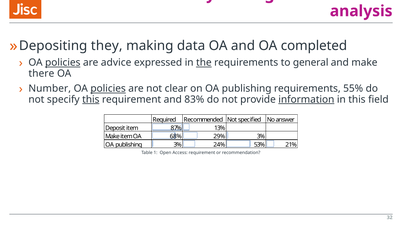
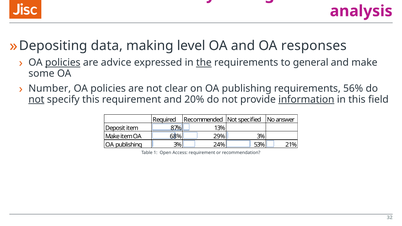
they: they -> data (107, 46)
data: data -> level (191, 46)
completed: completed -> responses (314, 46)
there: there -> some (41, 74)
policies underline: present -> none (108, 89)
55%: 55% -> 56% (353, 89)
not underline: none -> present (36, 99)
this underline: present -> none (91, 99)
83%: 83% -> 20% (194, 99)
